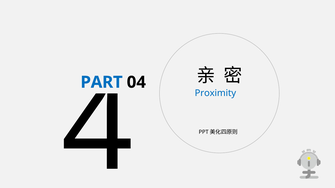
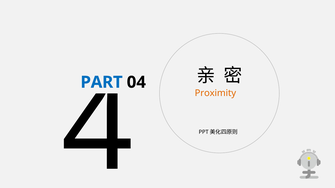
Proximity colour: blue -> orange (215, 93)
